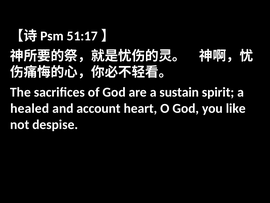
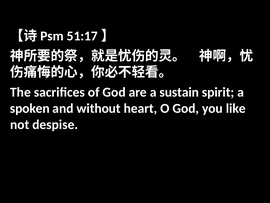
healed: healed -> spoken (30, 108)
account: account -> without (99, 108)
